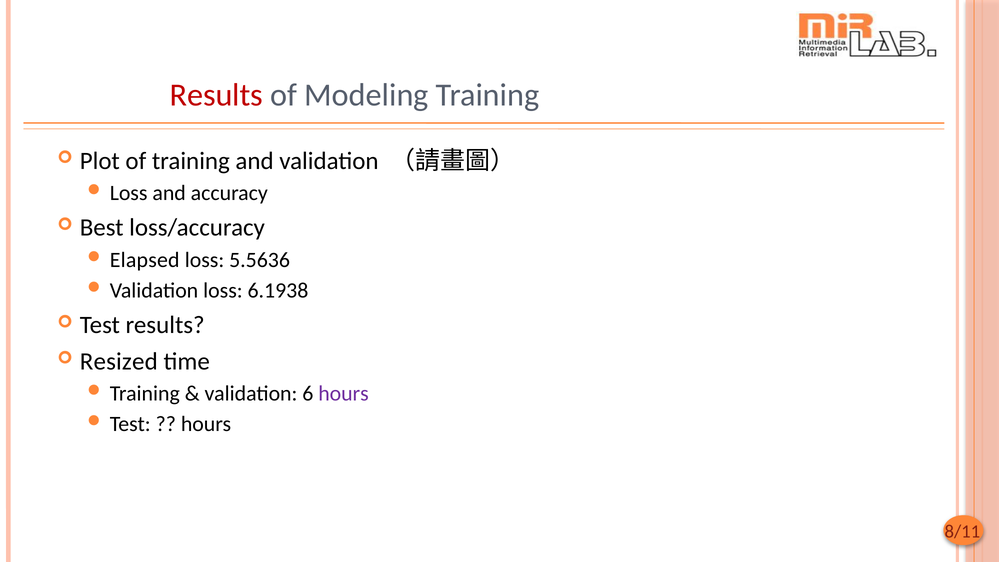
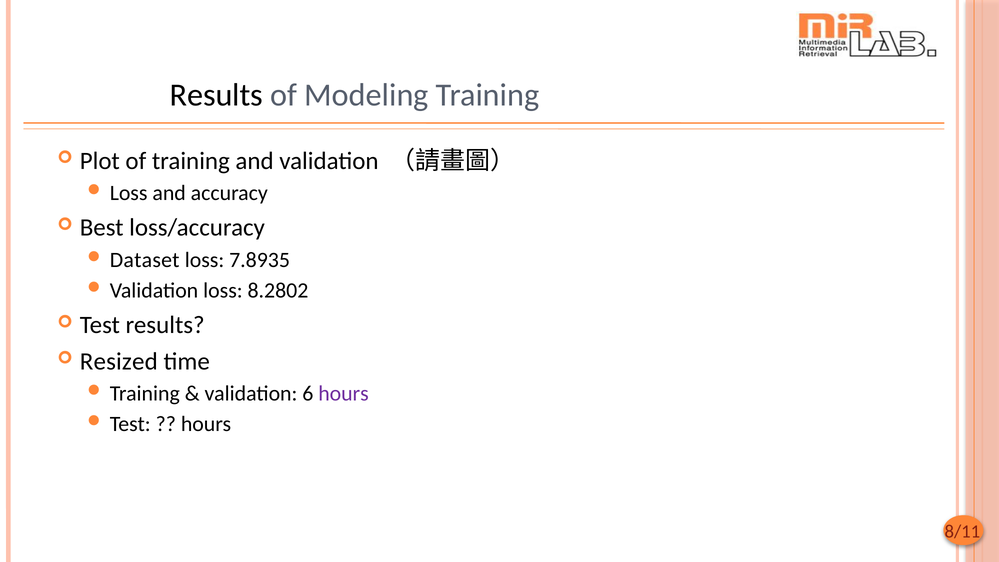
Results colour: red -> black (216, 95)
Elapsed: Elapsed -> Dataset (145, 260)
5.5636: 5.5636 -> 7.8935 (260, 260)
6.1938: 6.1938 -> 8.2802 (278, 291)
